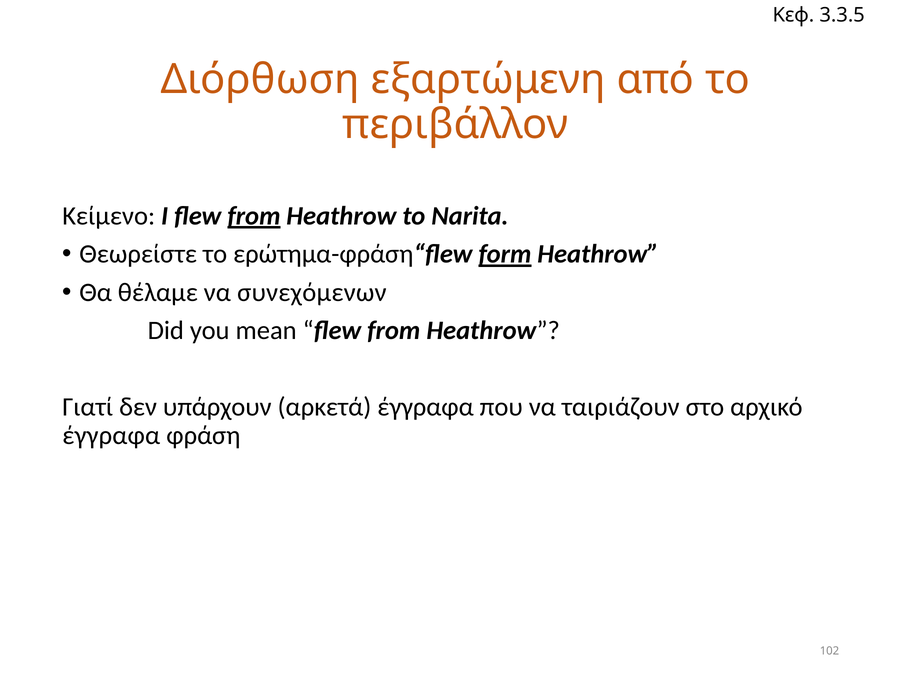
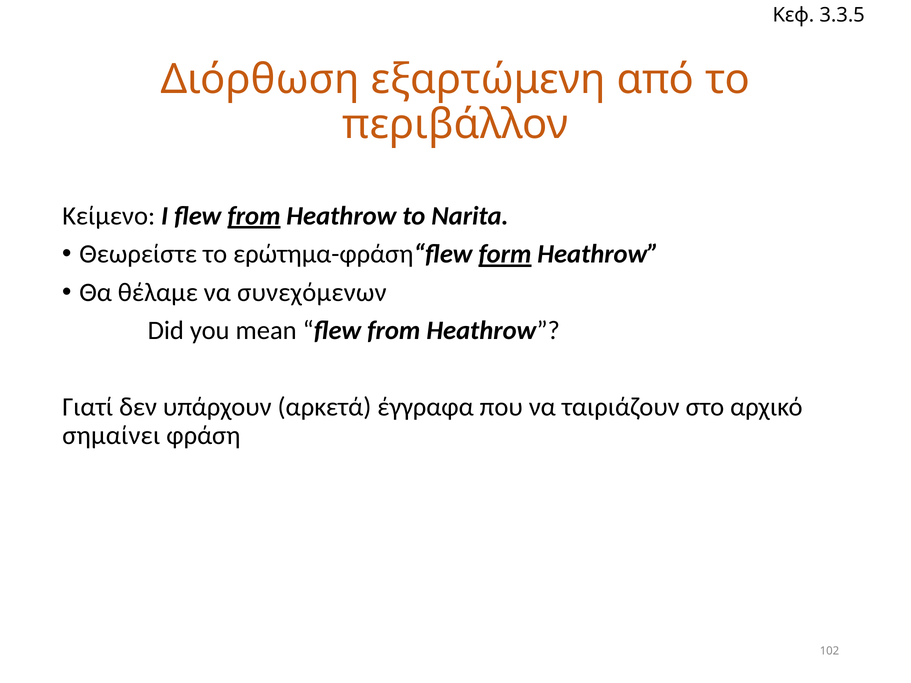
έγγραφα: έγγραφα -> σημαίνει (111, 436)
